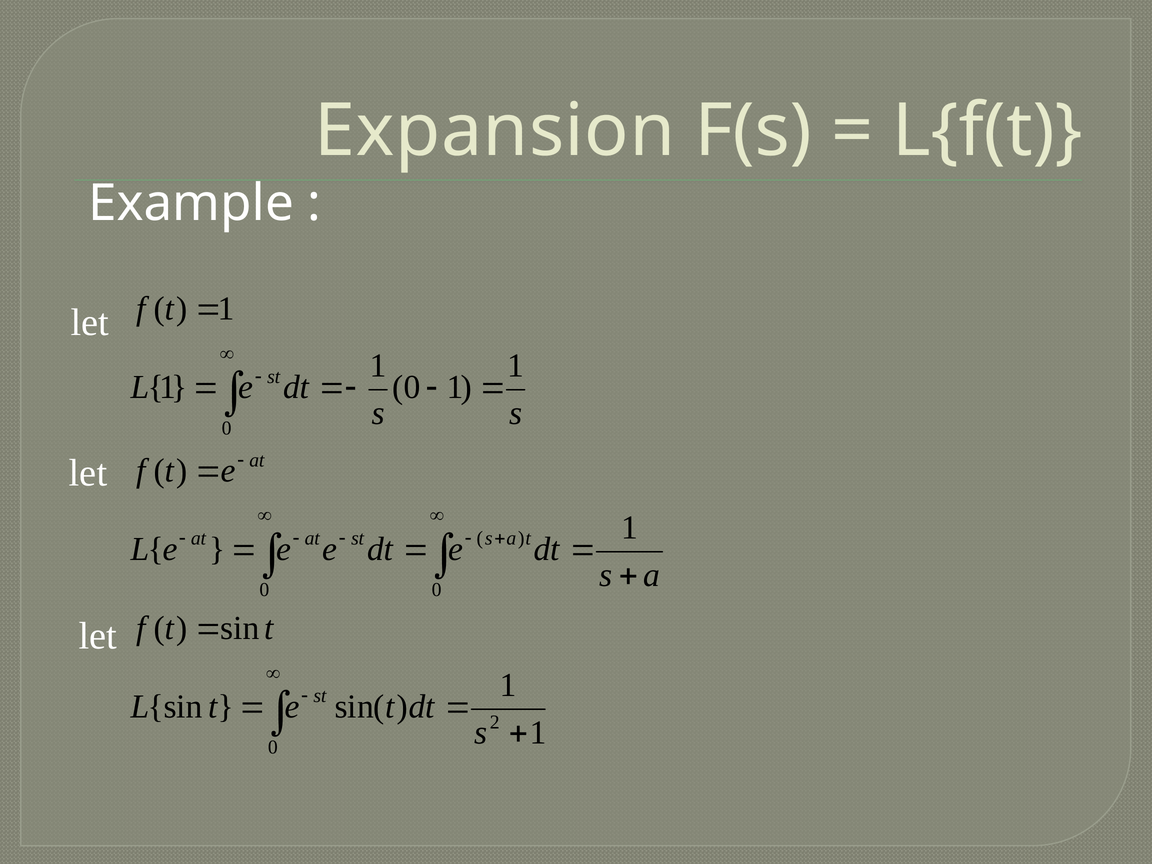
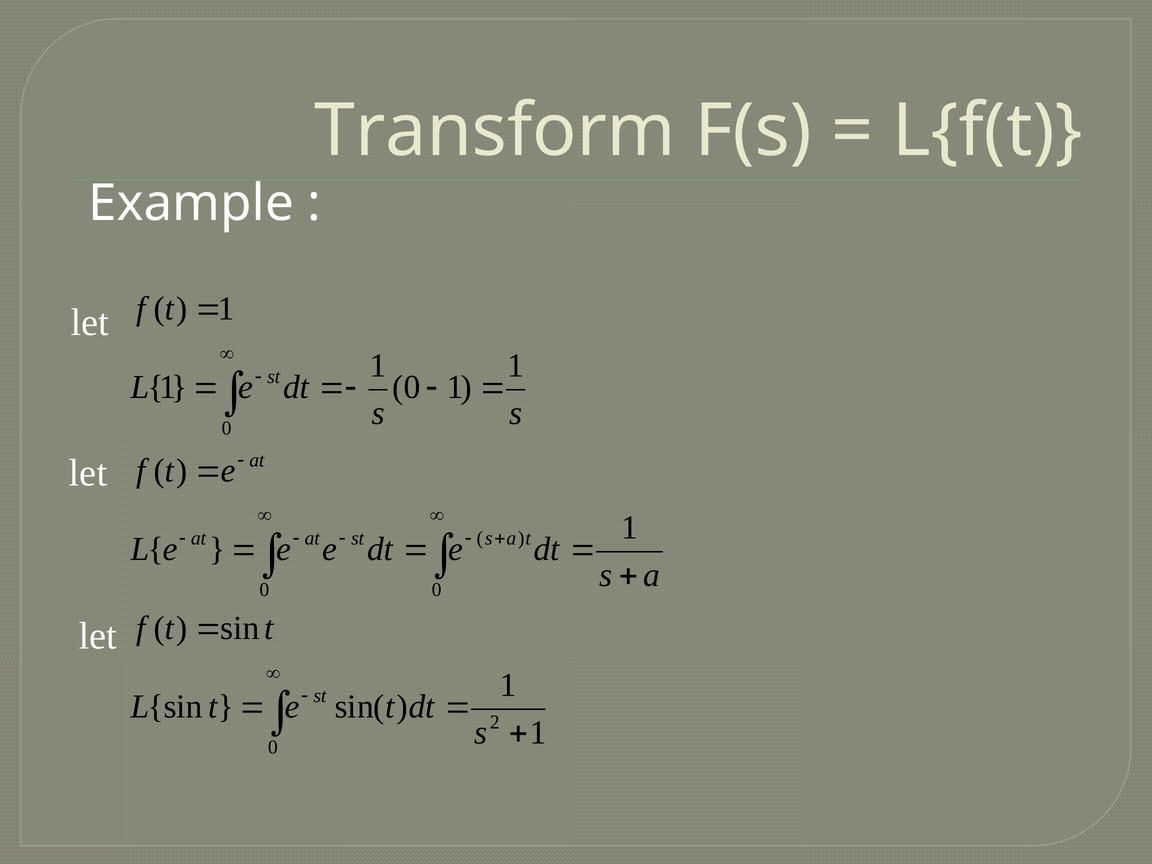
Expansion: Expansion -> Transform (495, 131)
